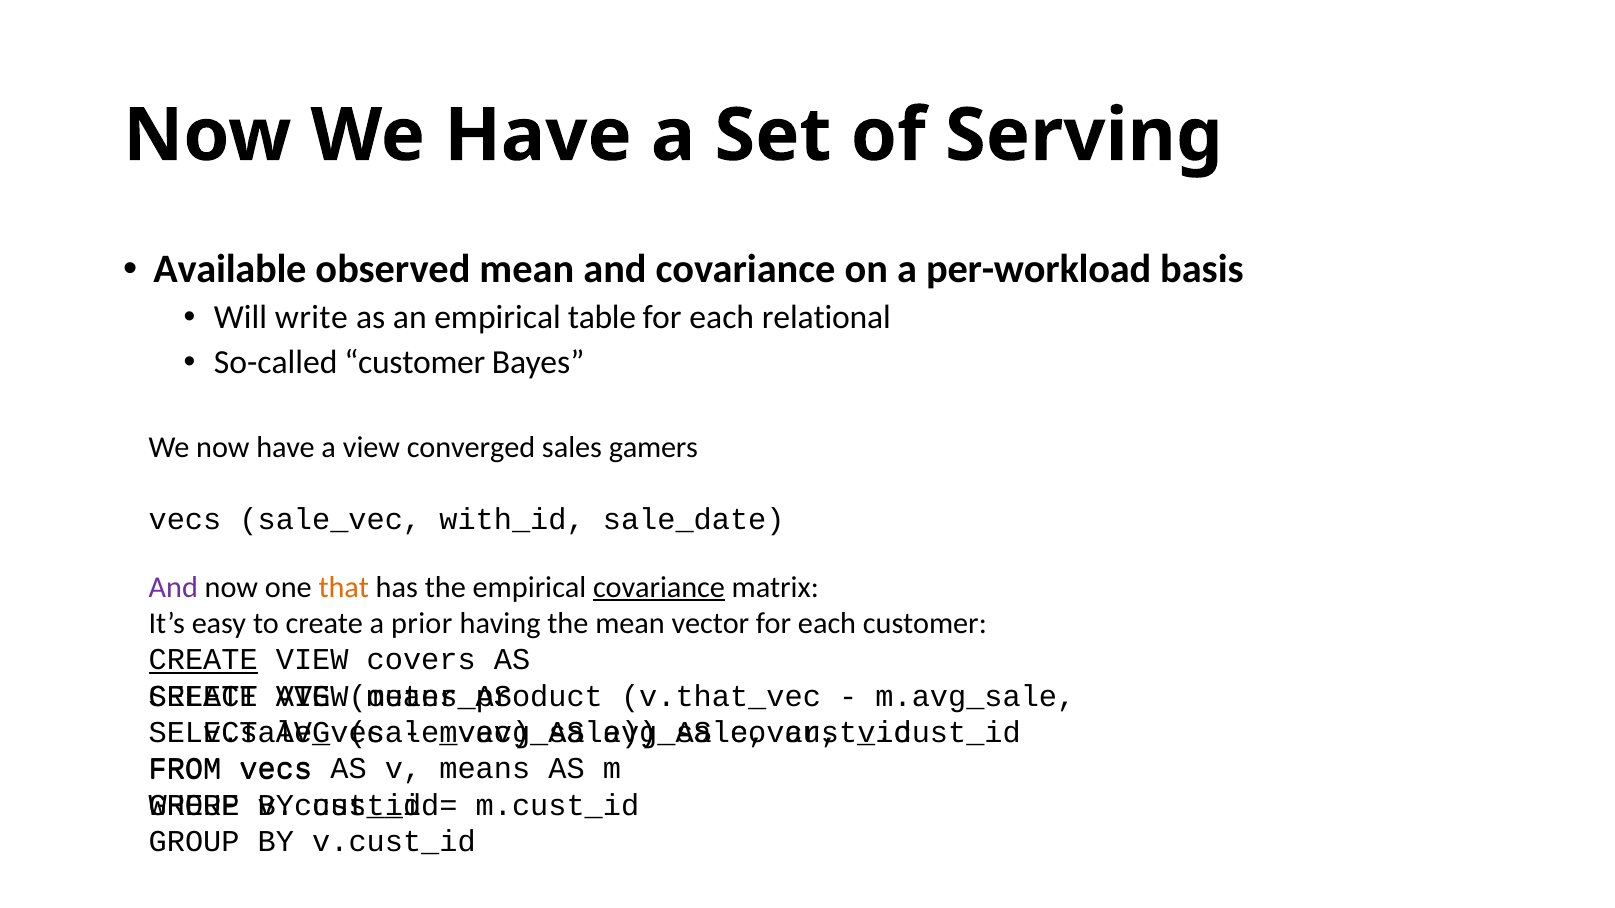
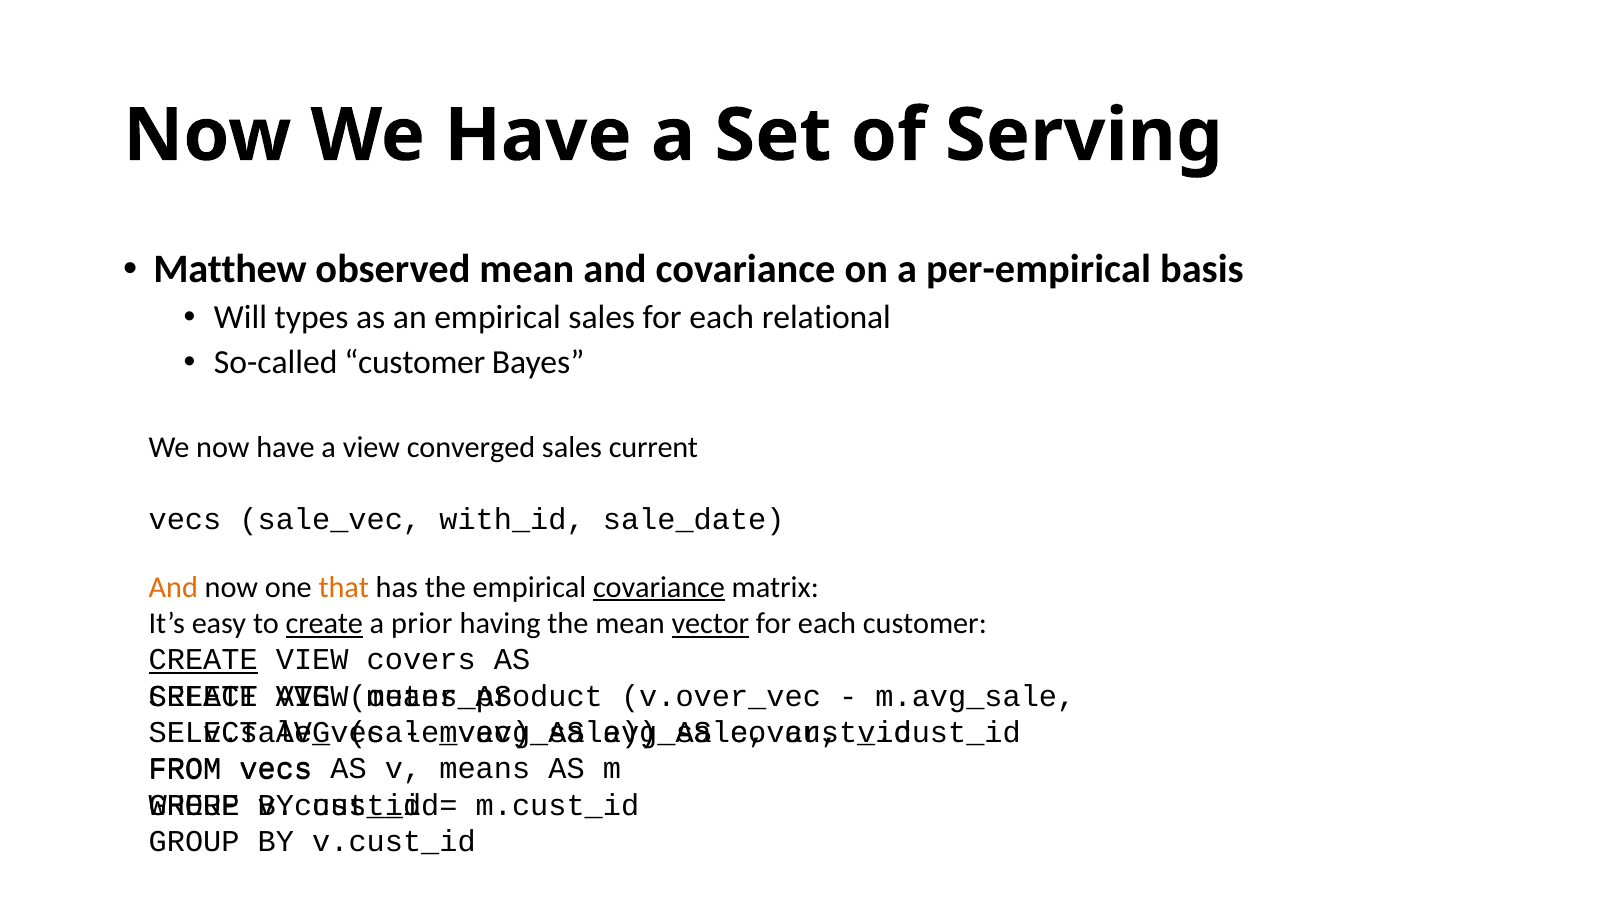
Available: Available -> Matthew (230, 269)
per-workload: per-workload -> per-empirical (1039, 269)
write: write -> types (312, 318)
empirical table: table -> sales (602, 318)
gamers: gamers -> current (653, 447)
And colour: purple -> orange (173, 587)
create underline: none -> present (324, 624)
vector underline: none -> present (710, 624)
v.that_vec: v.that_vec -> v.over_vec (721, 696)
